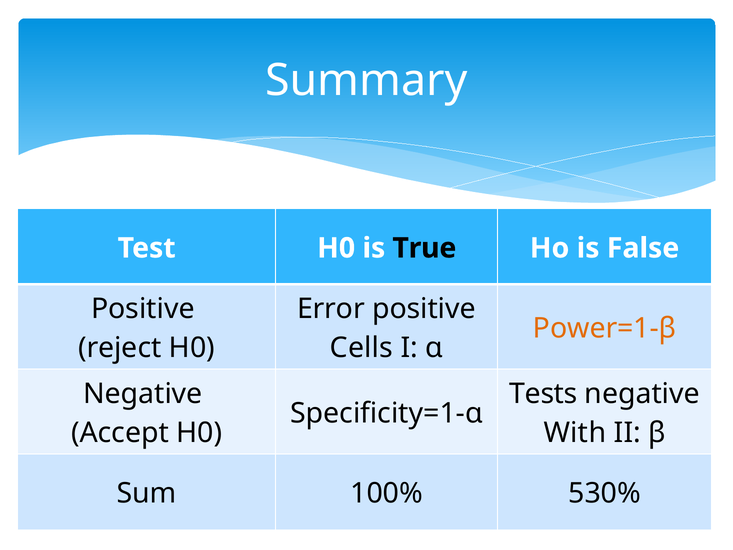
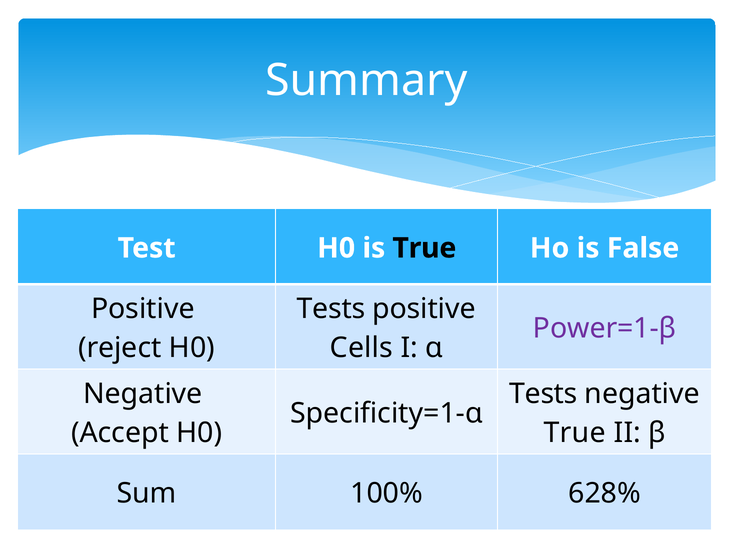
Error: Error -> Tests (331, 309)
Power=1-β colour: orange -> purple (605, 328)
With: With -> True (575, 432)
530%: 530% -> 628% (605, 493)
